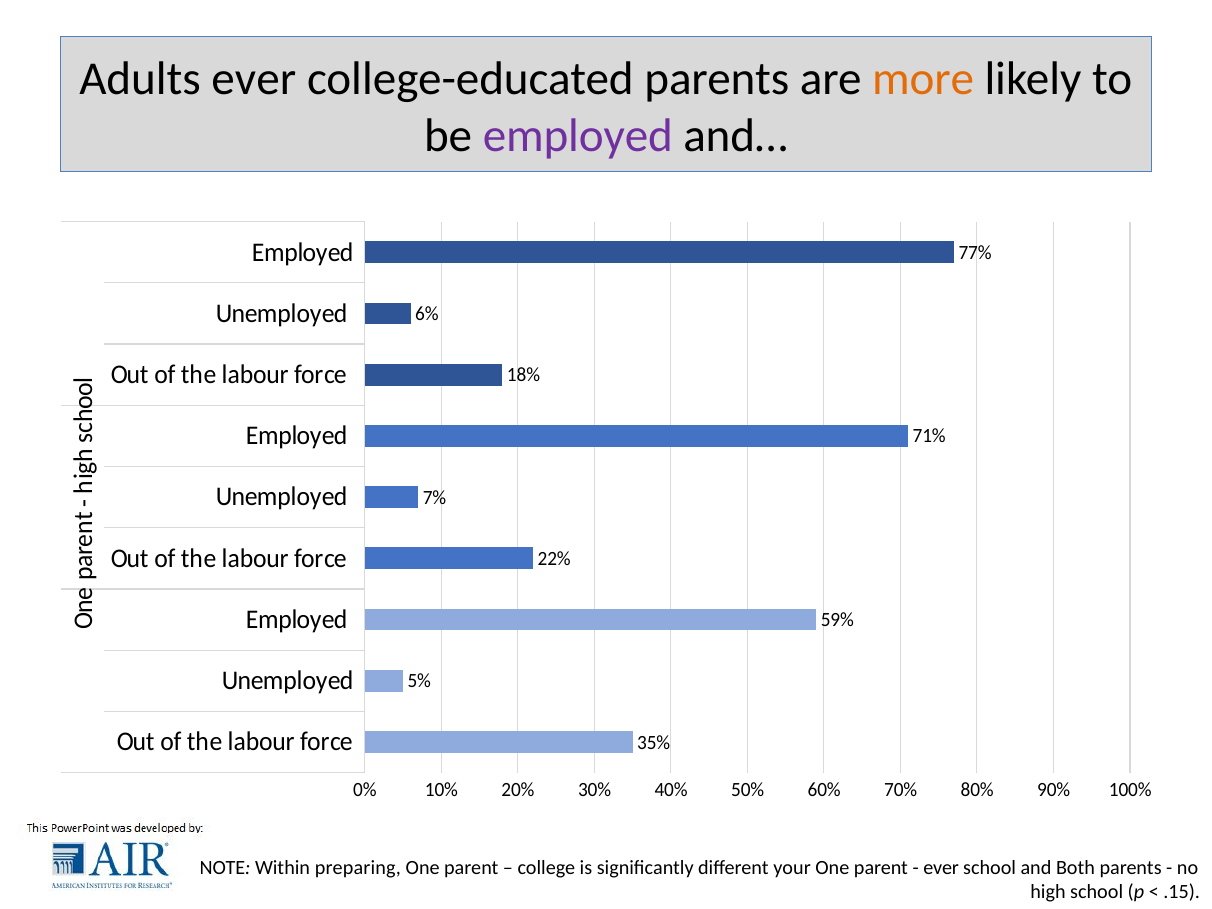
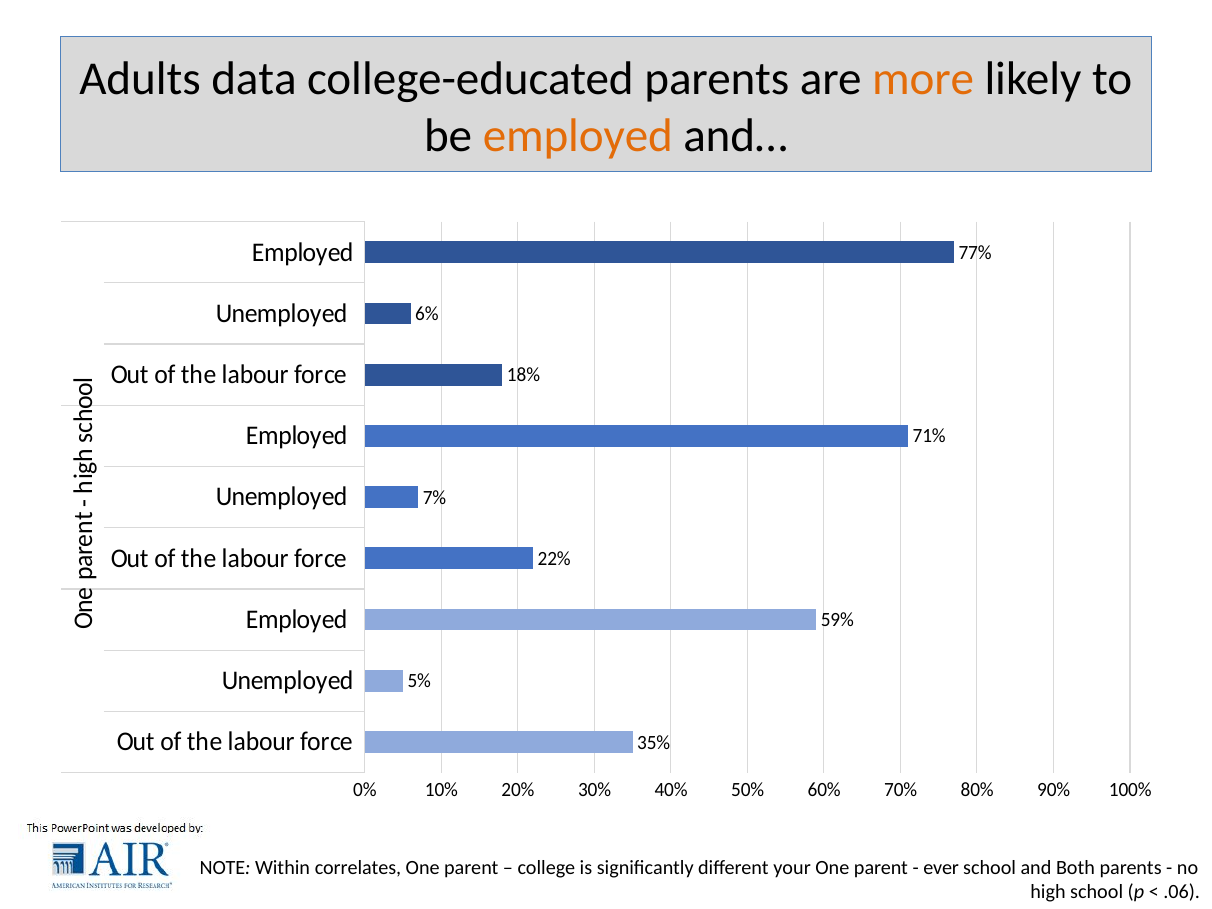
Adults ever: ever -> data (254, 79)
employed colour: purple -> orange (578, 136)
preparing: preparing -> correlates (358, 868)
.15: .15 -> .06 (1182, 892)
